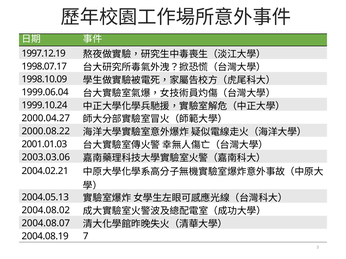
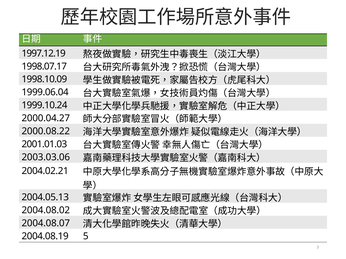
7: 7 -> 5 (86, 237)
